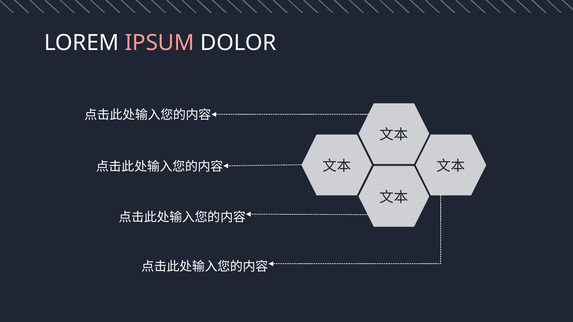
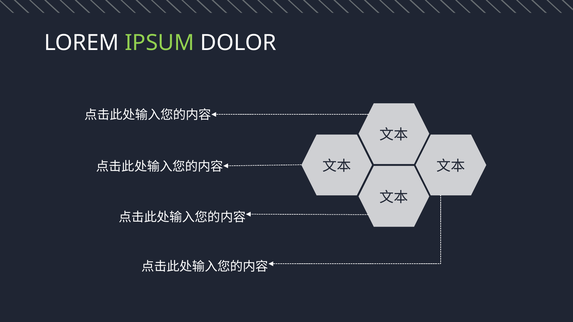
IPSUM colour: pink -> light green (160, 43)
